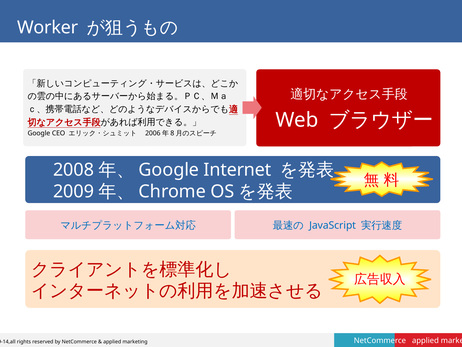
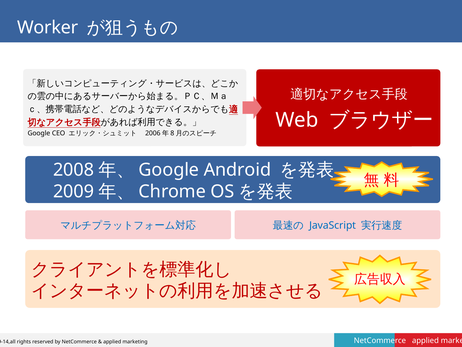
Internet: Internet -> Android (237, 170)
